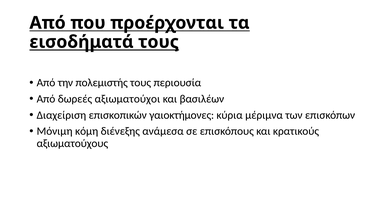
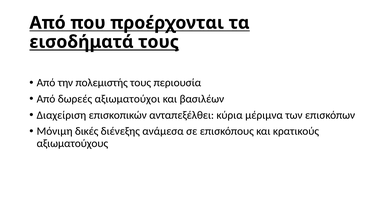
γαιοκτήμονες: γαιοκτήμονες -> ανταπεξέλθει (182, 115)
κόμη: κόμη -> δικές (87, 131)
